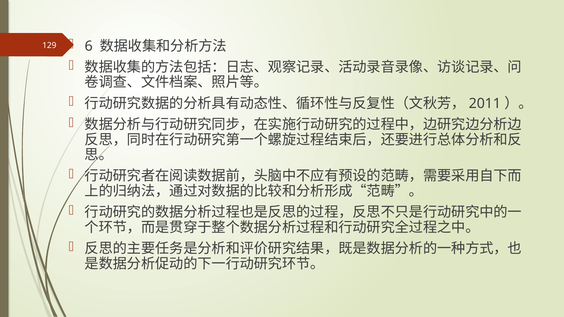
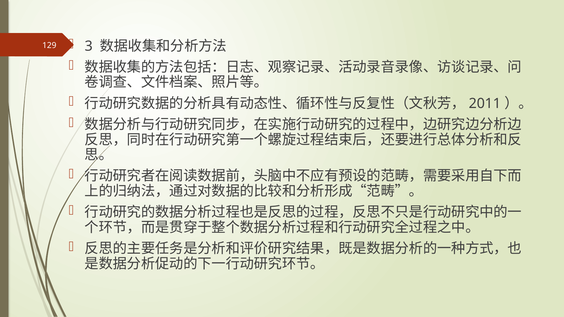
6: 6 -> 3 (89, 46)
